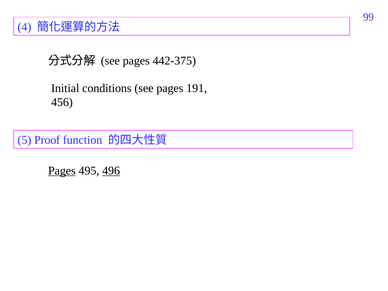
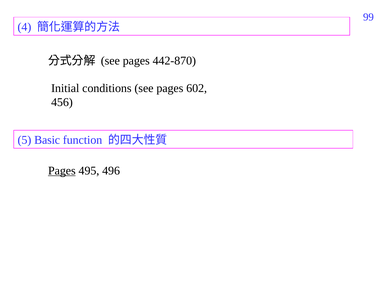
442-375: 442-375 -> 442-870 (174, 61)
191: 191 -> 602 (197, 88)
Proof: Proof -> Basic (47, 140)
496 underline: present -> none (111, 171)
